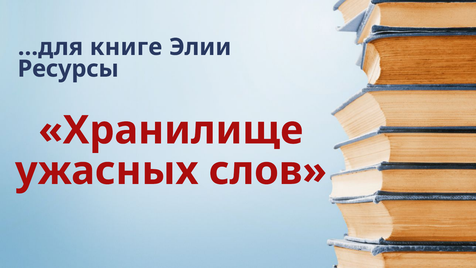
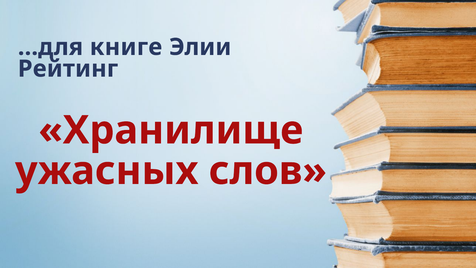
Ресурсы: Ресурсы -> Рейтинг (68, 69)
